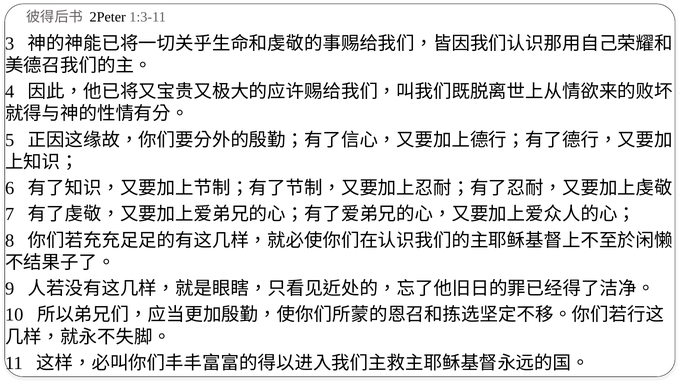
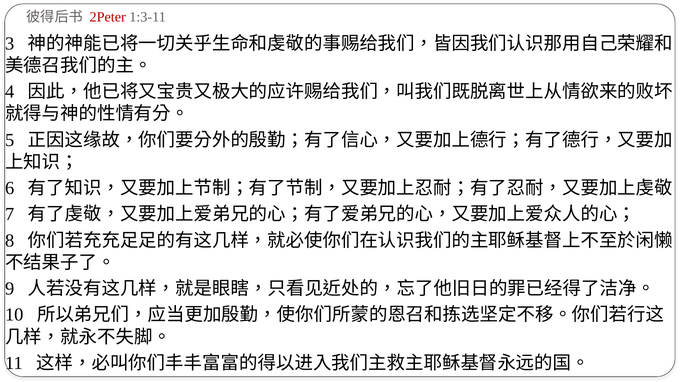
2Peter colour: black -> red (108, 17)
